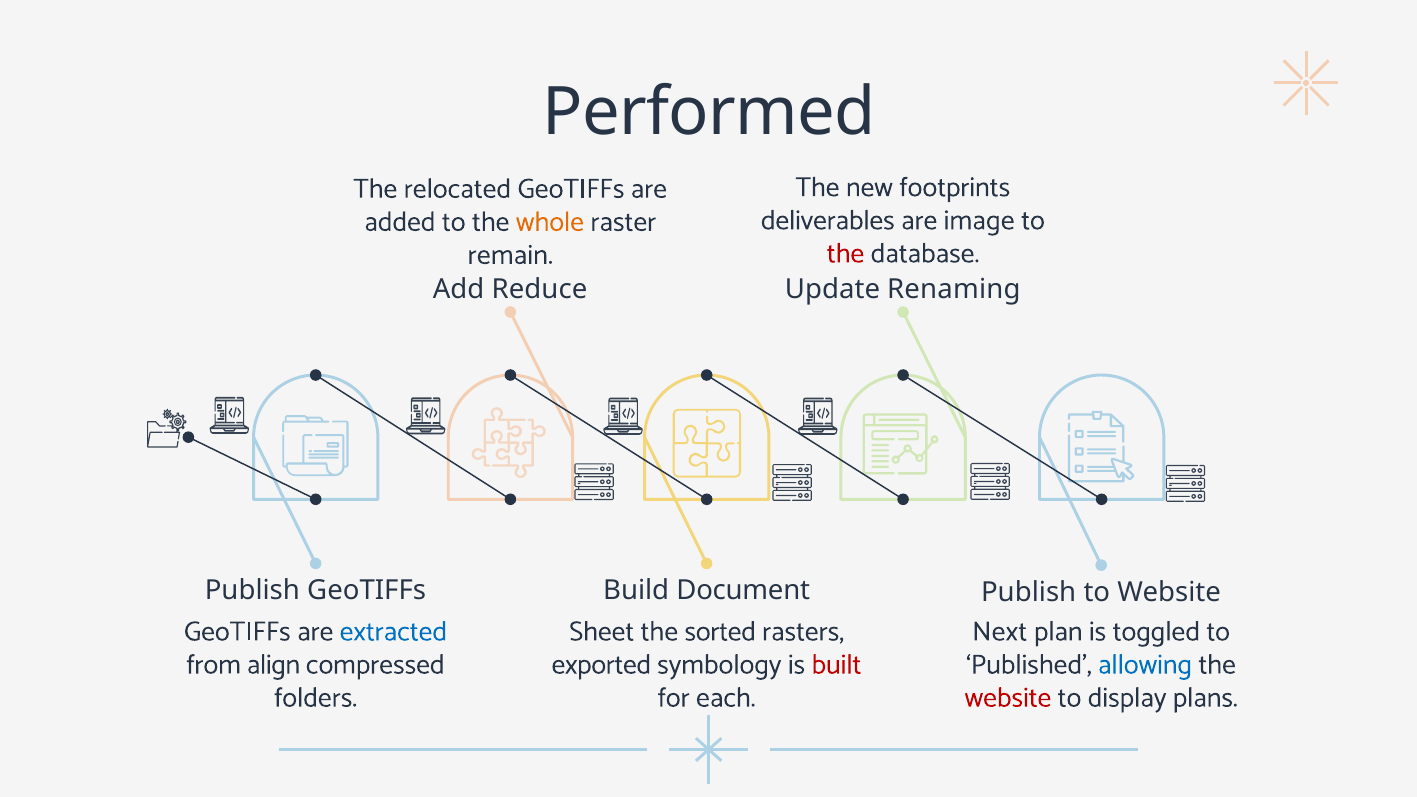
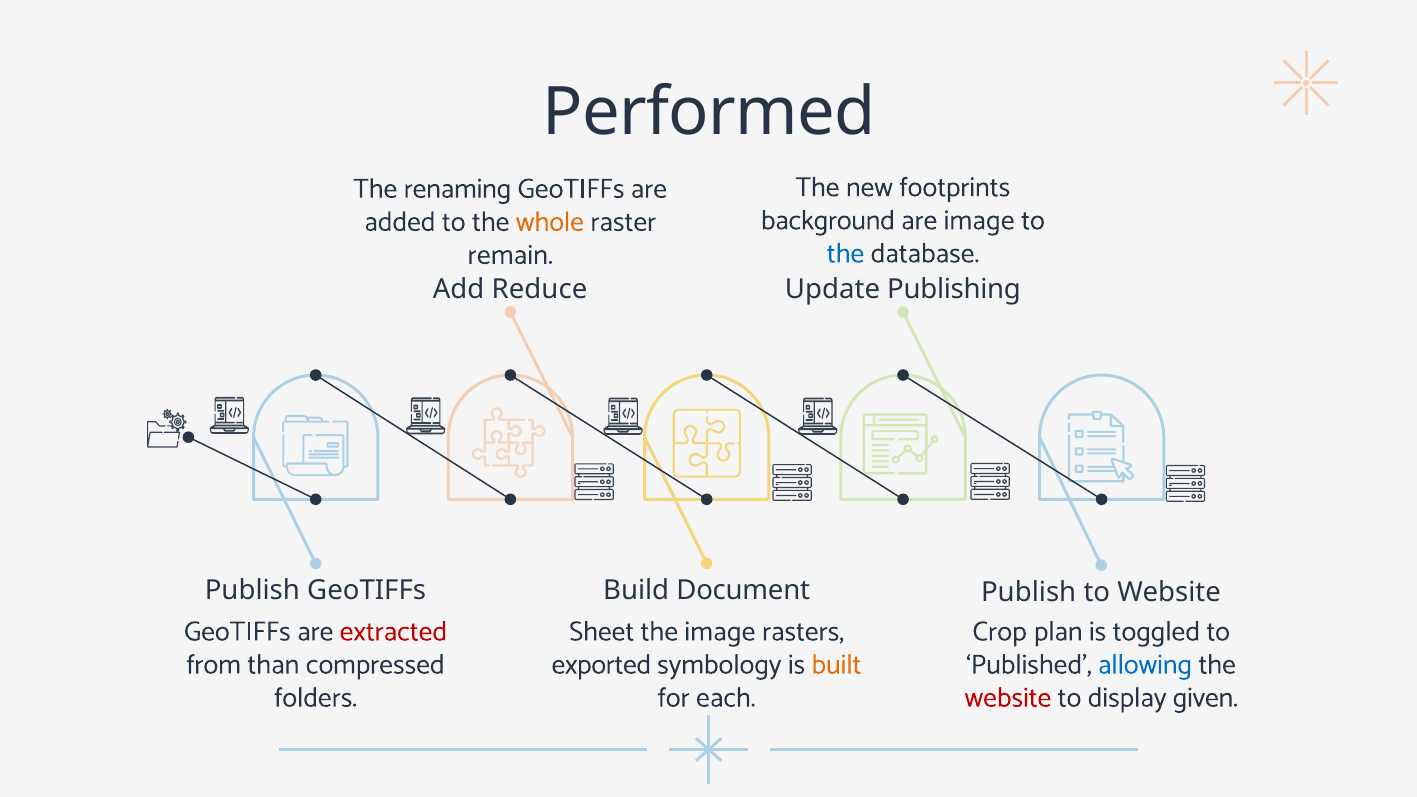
relocated: relocated -> renaming (458, 189)
deliverables: deliverables -> background (828, 220)
the colour: red -> blue (846, 253)
Renaming: Renaming -> Publishing (954, 289)
extracted colour: blue -> red (393, 631)
the sorted: sorted -> image (720, 631)
Next: Next -> Crop (1000, 631)
align: align -> than (273, 664)
built colour: red -> orange (836, 664)
plans: plans -> given (1205, 698)
